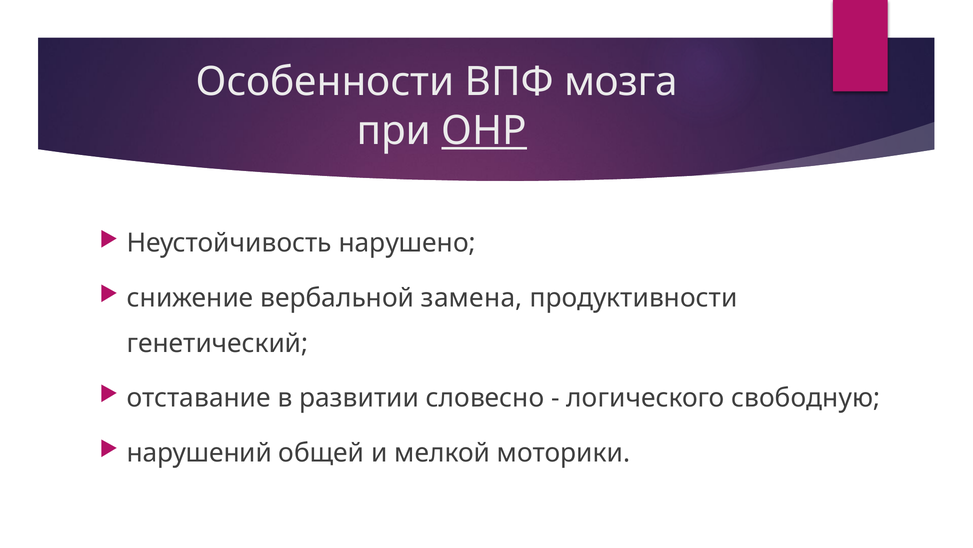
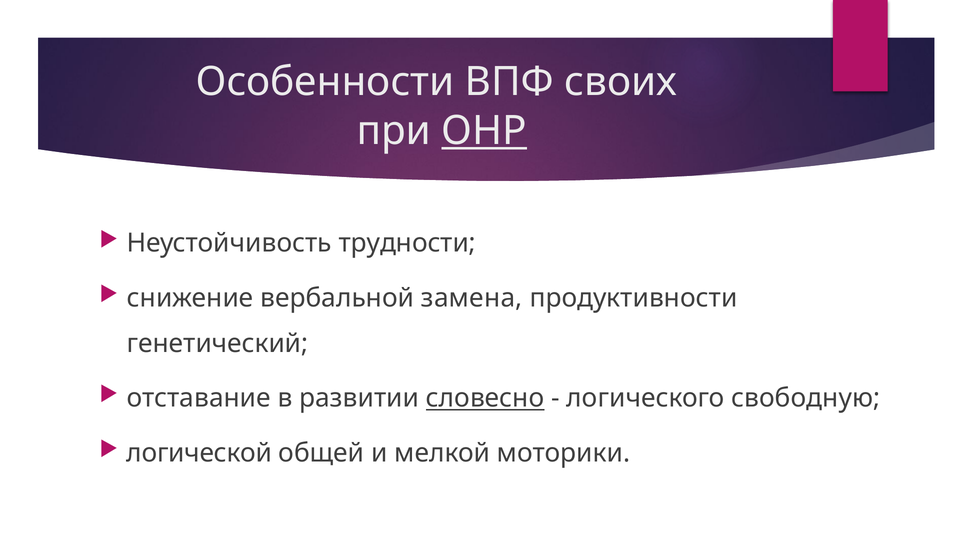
мозга: мозга -> своих (621, 82)
нарушено: нарушено -> трудности (407, 243)
словесно underline: none -> present (485, 398)
нарушений: нарушений -> логической (199, 452)
